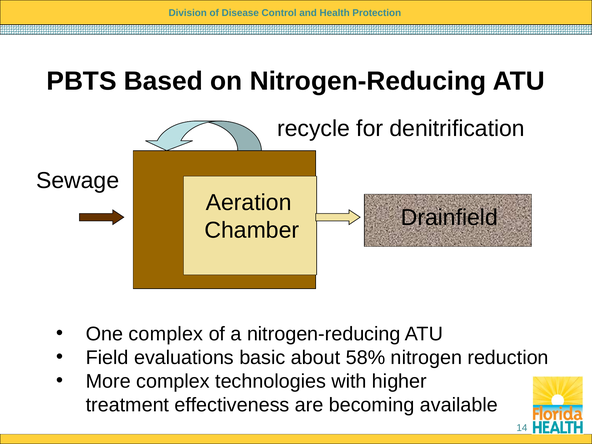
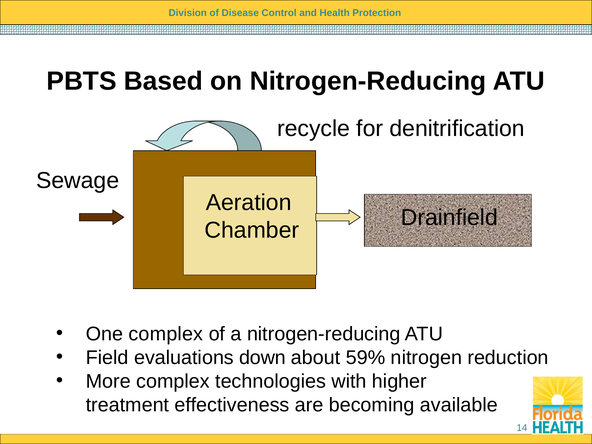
basic: basic -> down (262, 358)
58%: 58% -> 59% (365, 358)
